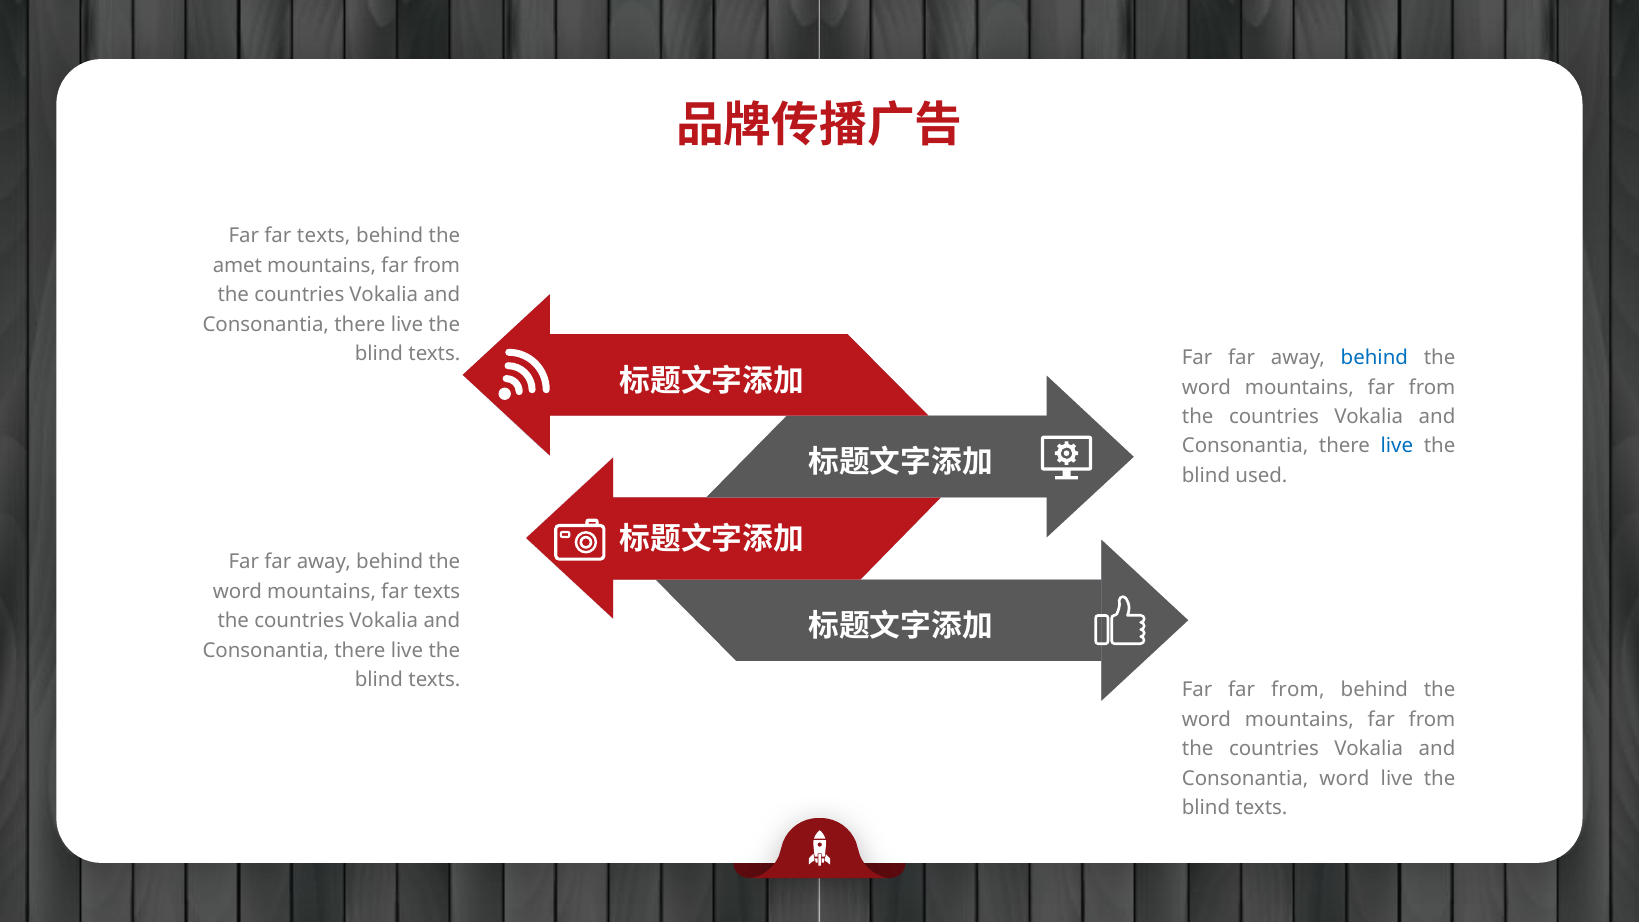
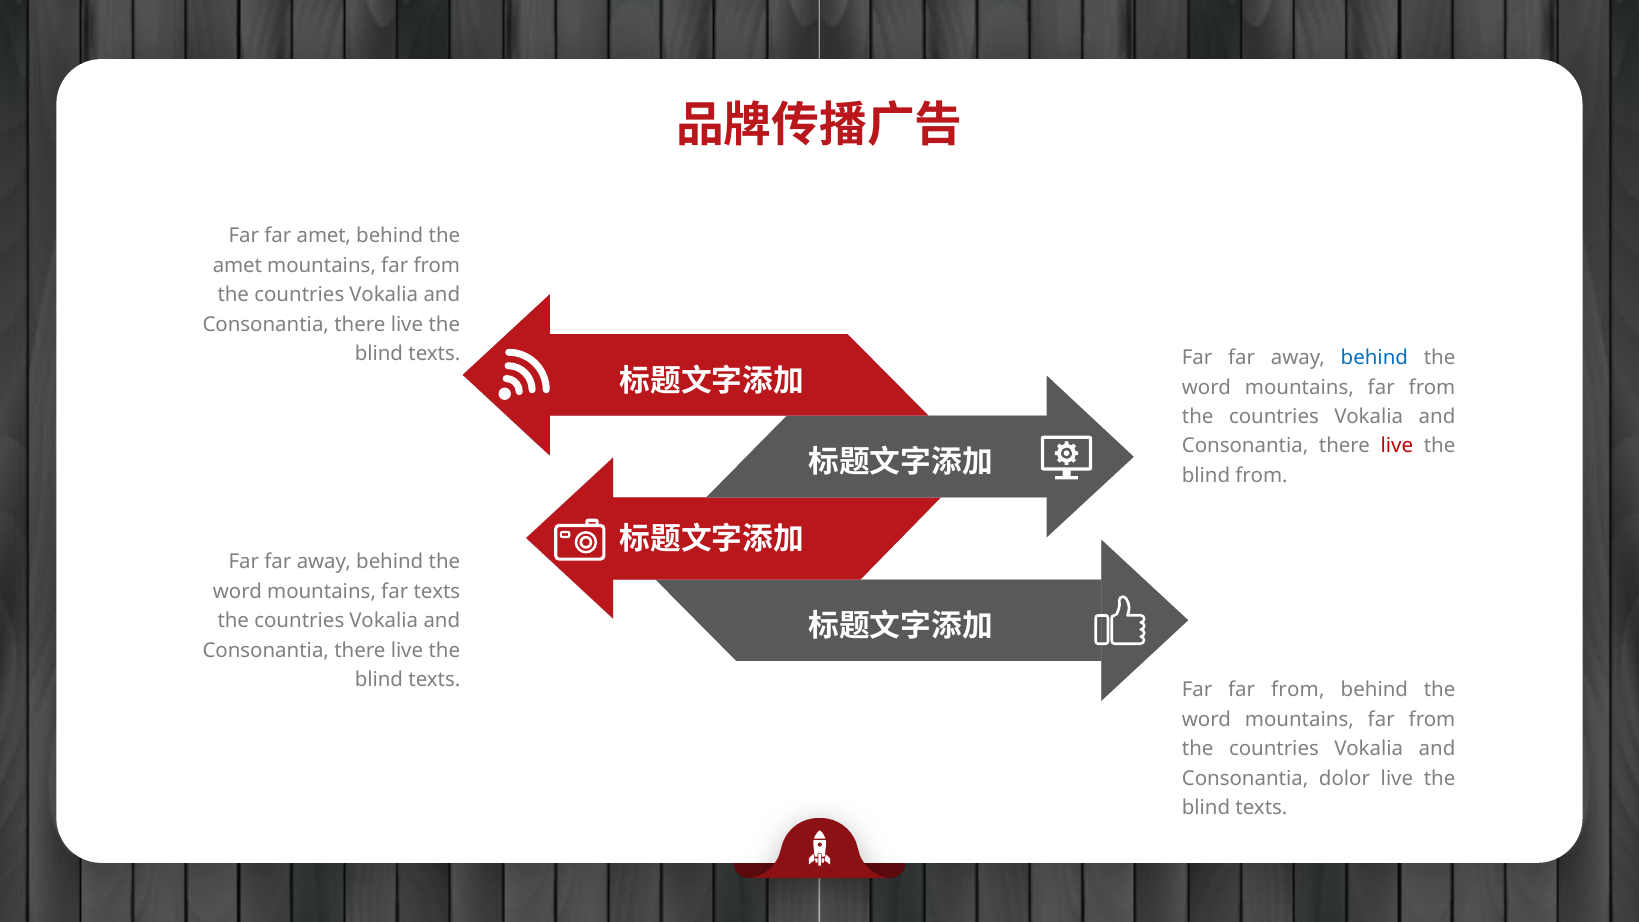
Far far texts: texts -> amet (324, 236)
live colour: blue -> red (1397, 446)
blind used: used -> from (1261, 476)
Consonantia word: word -> dolor (1344, 778)
